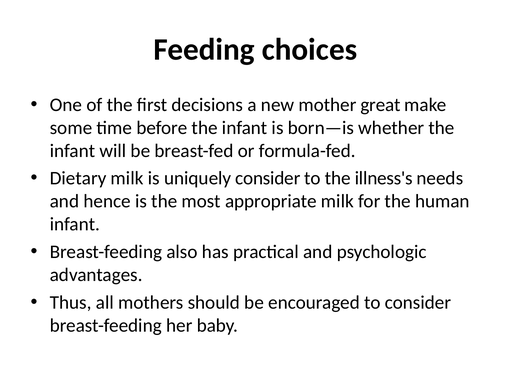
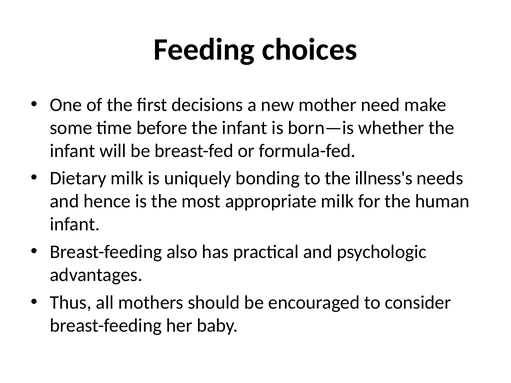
great: great -> need (380, 105)
uniquely consider: consider -> bonding (268, 178)
